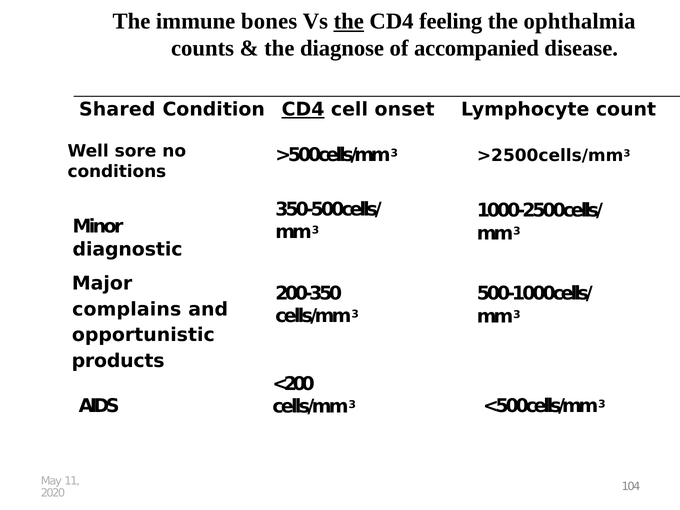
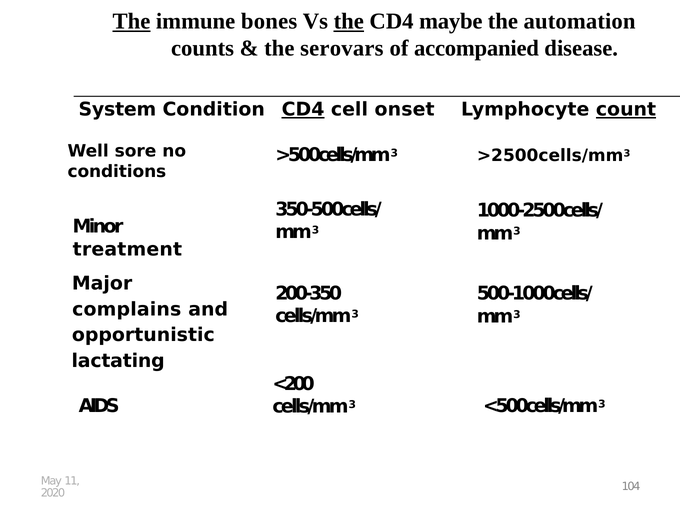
The underline: none -> present (131, 21)
feeling: feeling -> maybe (451, 21)
ophthalmia: ophthalmia -> automation (580, 21)
diagnose: diagnose -> serovars (342, 48)
Shared: Shared -> System (117, 110)
count underline: none -> present (626, 110)
diagnostic: diagnostic -> treatment (127, 249)
products: products -> lactating (118, 361)
